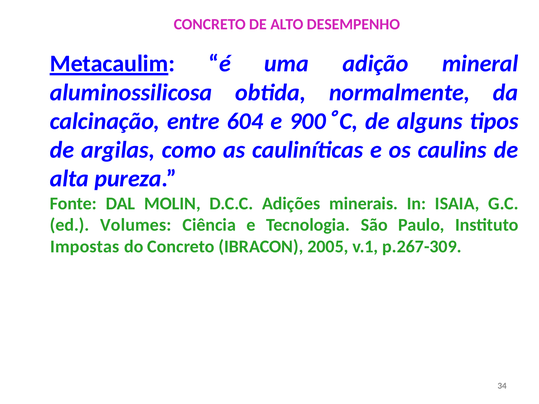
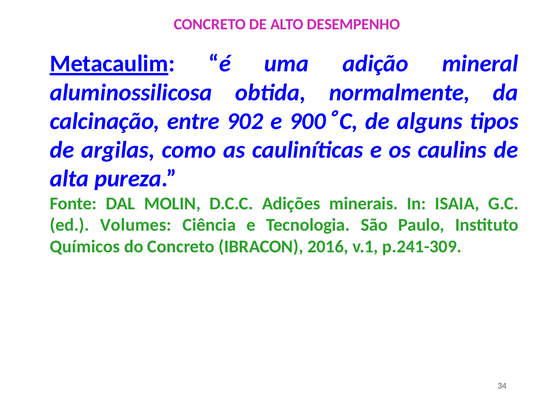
604: 604 -> 902 (245, 121)
Impostas: Impostas -> Químicos (85, 247)
2005: 2005 -> 2016 (328, 247)
p.267-309: p.267-309 -> p.241-309 (422, 247)
